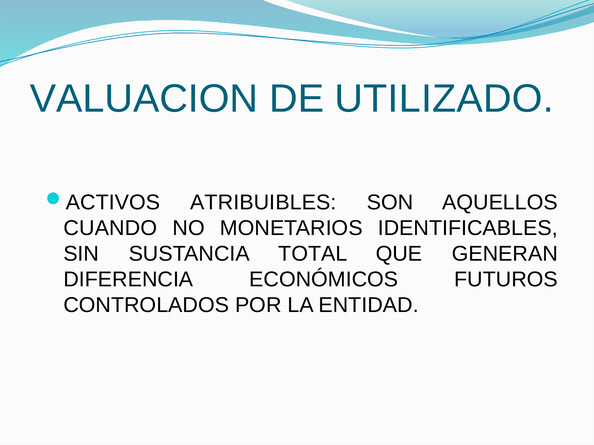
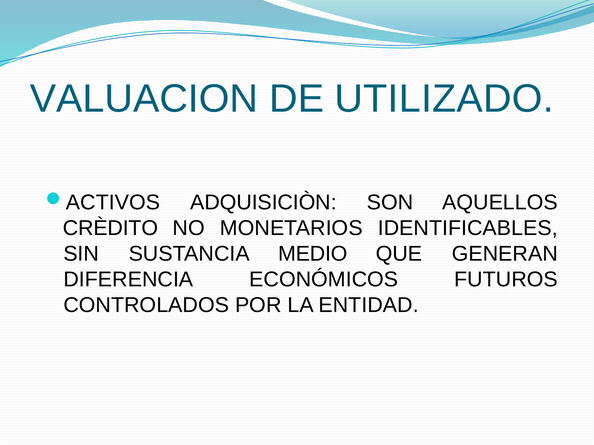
ATRIBUIBLES: ATRIBUIBLES -> ADQUISICIÒN (263, 203)
CUANDO: CUANDO -> CRÈDITO (111, 228)
TOTAL: TOTAL -> MEDIO (313, 254)
